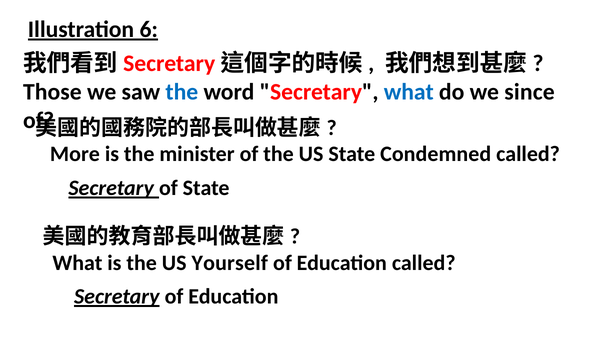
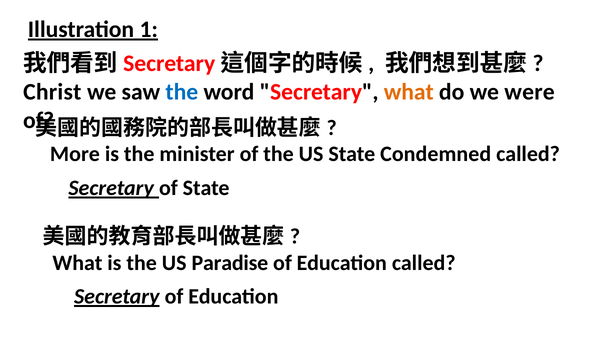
6: 6 -> 1 (149, 29)
Those: Those -> Christ (52, 92)
what colour: blue -> orange (409, 92)
since: since -> were (530, 92)
Yourself: Yourself -> Paradise (230, 263)
